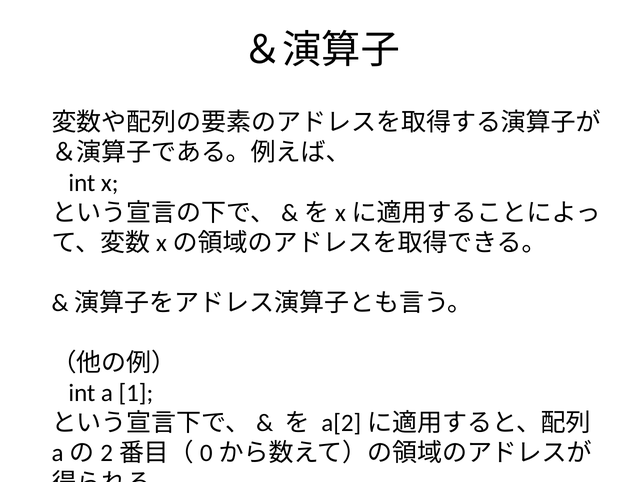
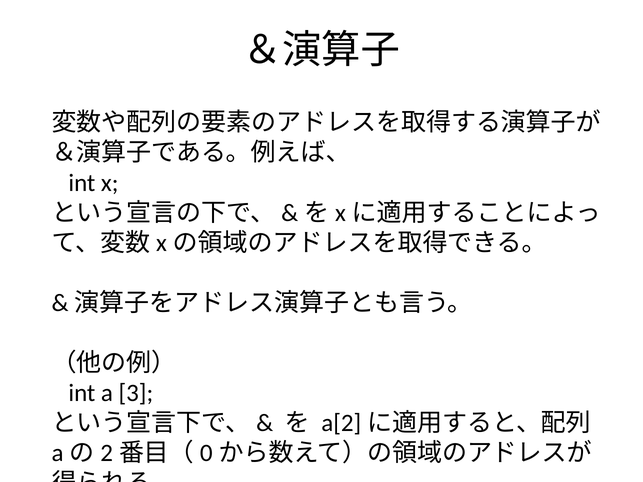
1: 1 -> 3 (136, 393)
